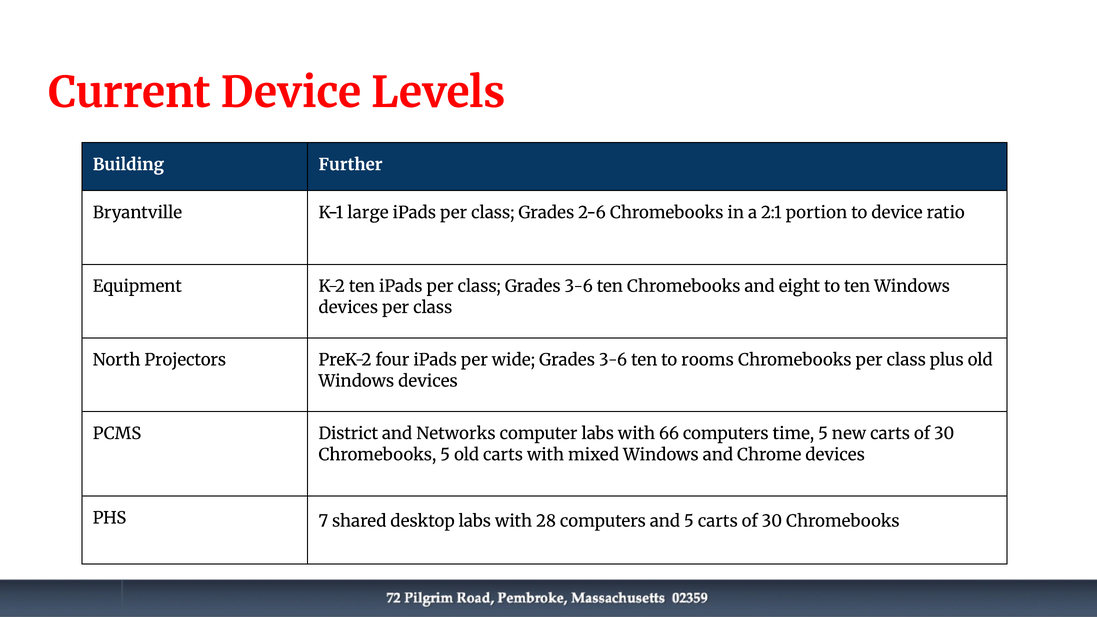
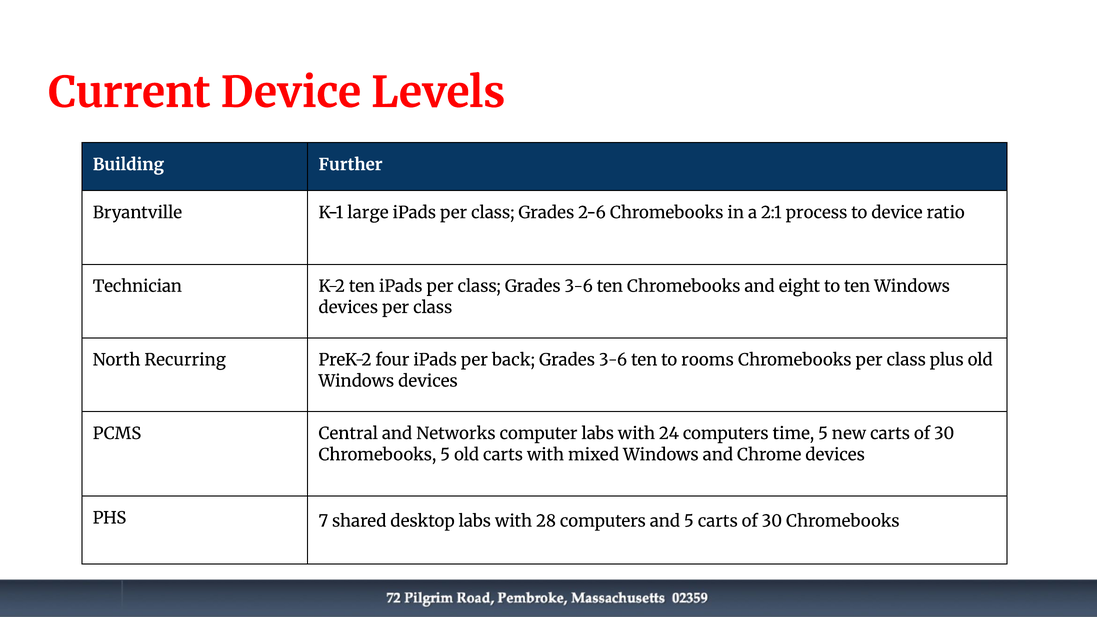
portion: portion -> process (817, 213)
Equipment: Equipment -> Technician (137, 286)
Projectors: Projectors -> Recurring (185, 360)
wide: wide -> back (513, 360)
District: District -> Central (348, 434)
66: 66 -> 24 (669, 434)
